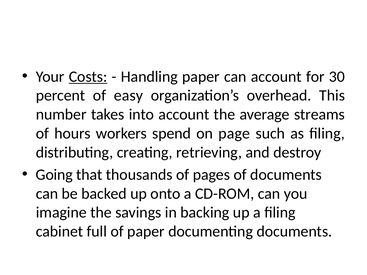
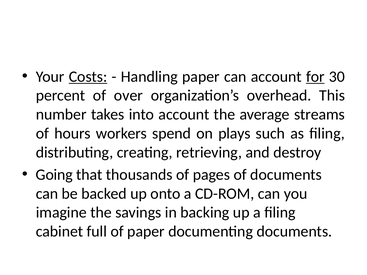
for underline: none -> present (315, 77)
easy: easy -> over (128, 96)
page: page -> plays (234, 134)
